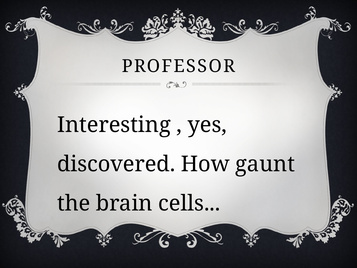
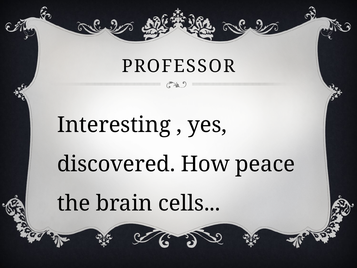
gaunt: gaunt -> peace (265, 164)
